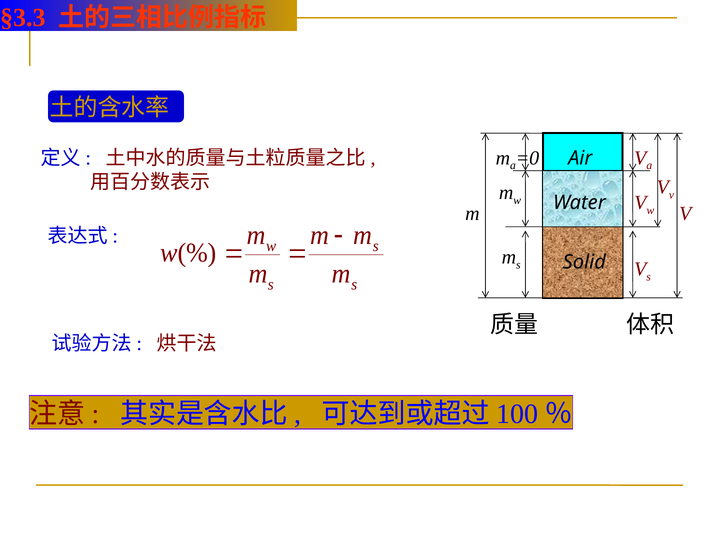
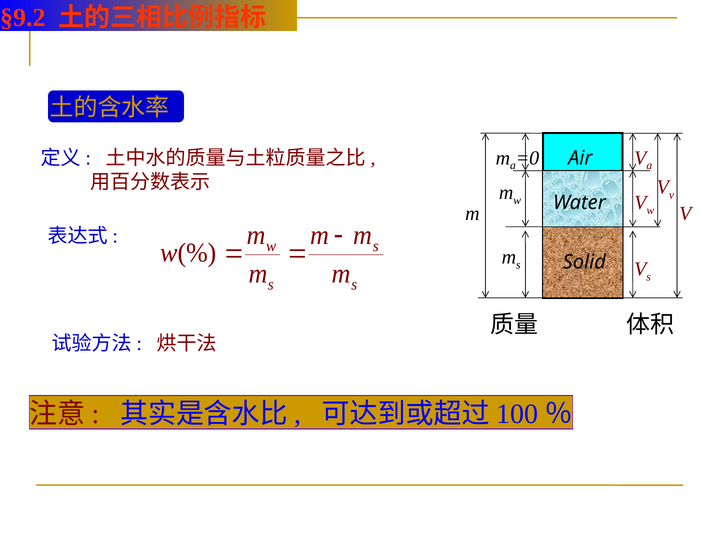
§3.3: §3.3 -> §9.2 (23, 17)
